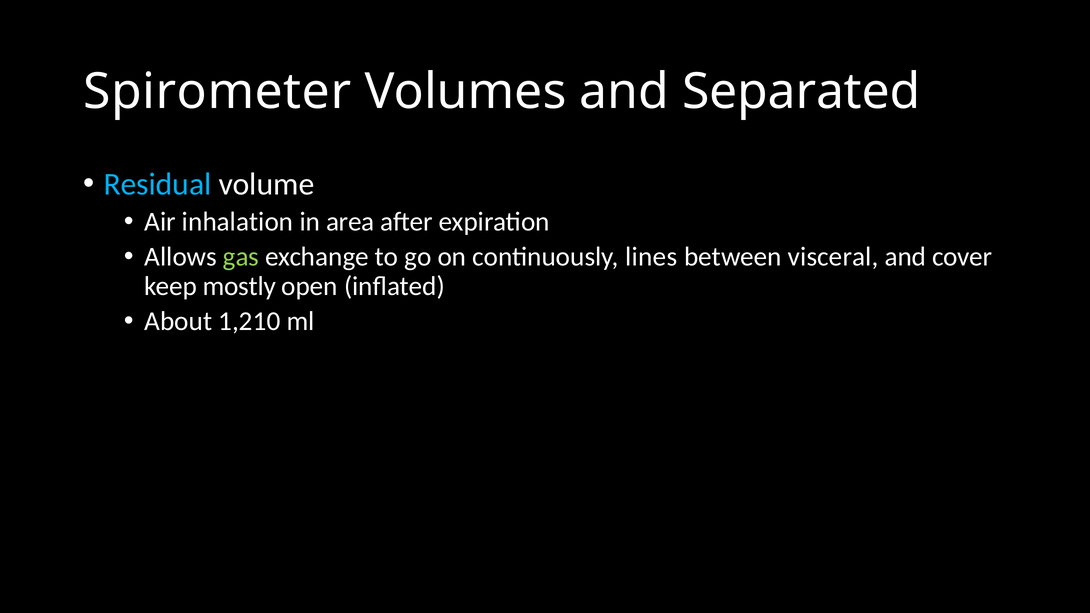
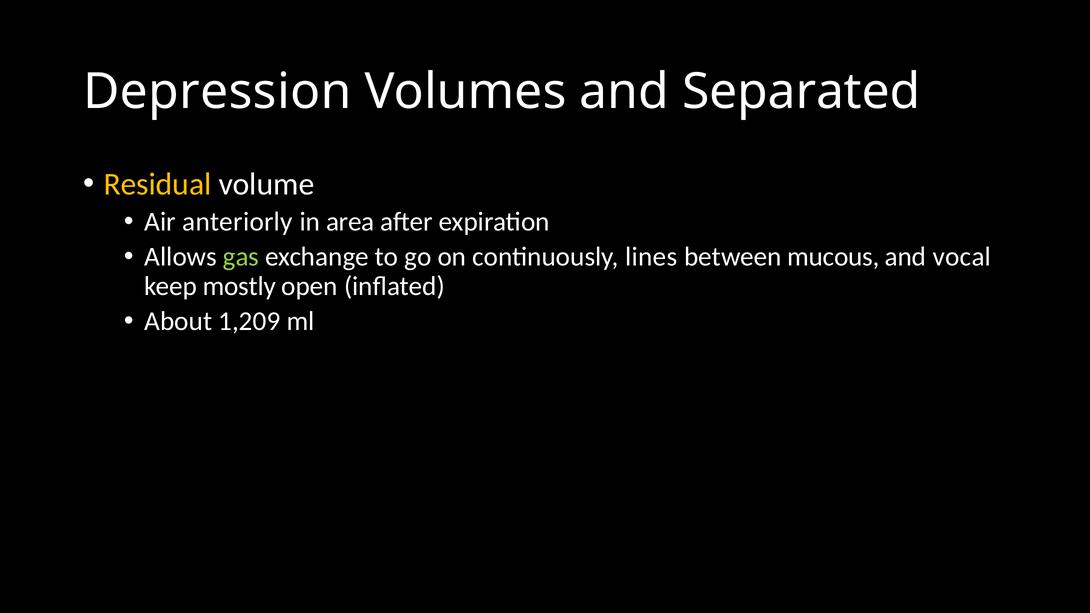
Spirometer: Spirometer -> Depression (217, 92)
Residual colour: light blue -> yellow (158, 184)
inhalation: inhalation -> anteriorly (237, 222)
visceral: visceral -> mucous (833, 257)
cover: cover -> vocal (962, 257)
1,210: 1,210 -> 1,209 (249, 321)
